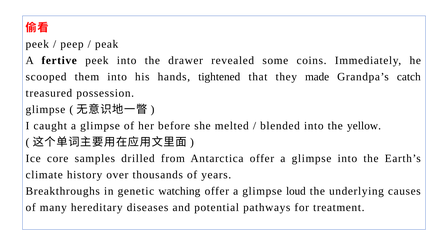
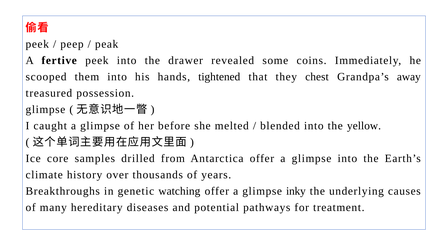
made: made -> chest (317, 77)
catch: catch -> away (409, 77)
loud: loud -> inky (296, 191)
